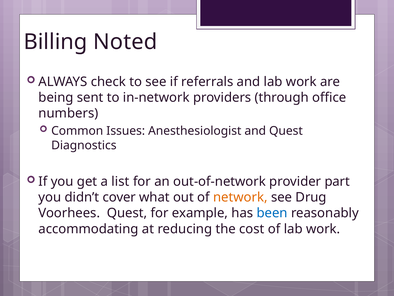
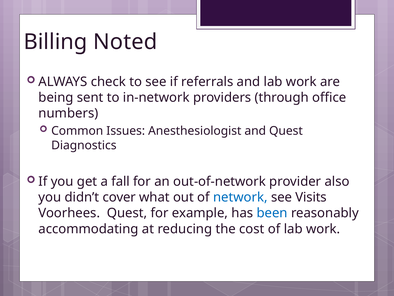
list: list -> fall (121, 181)
part: part -> also (337, 181)
network colour: orange -> blue (240, 197)
Drug: Drug -> Visits (311, 197)
